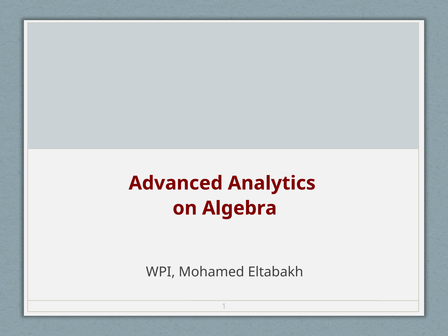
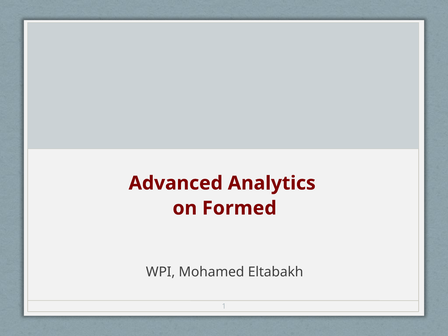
Algebra: Algebra -> Formed (239, 208)
